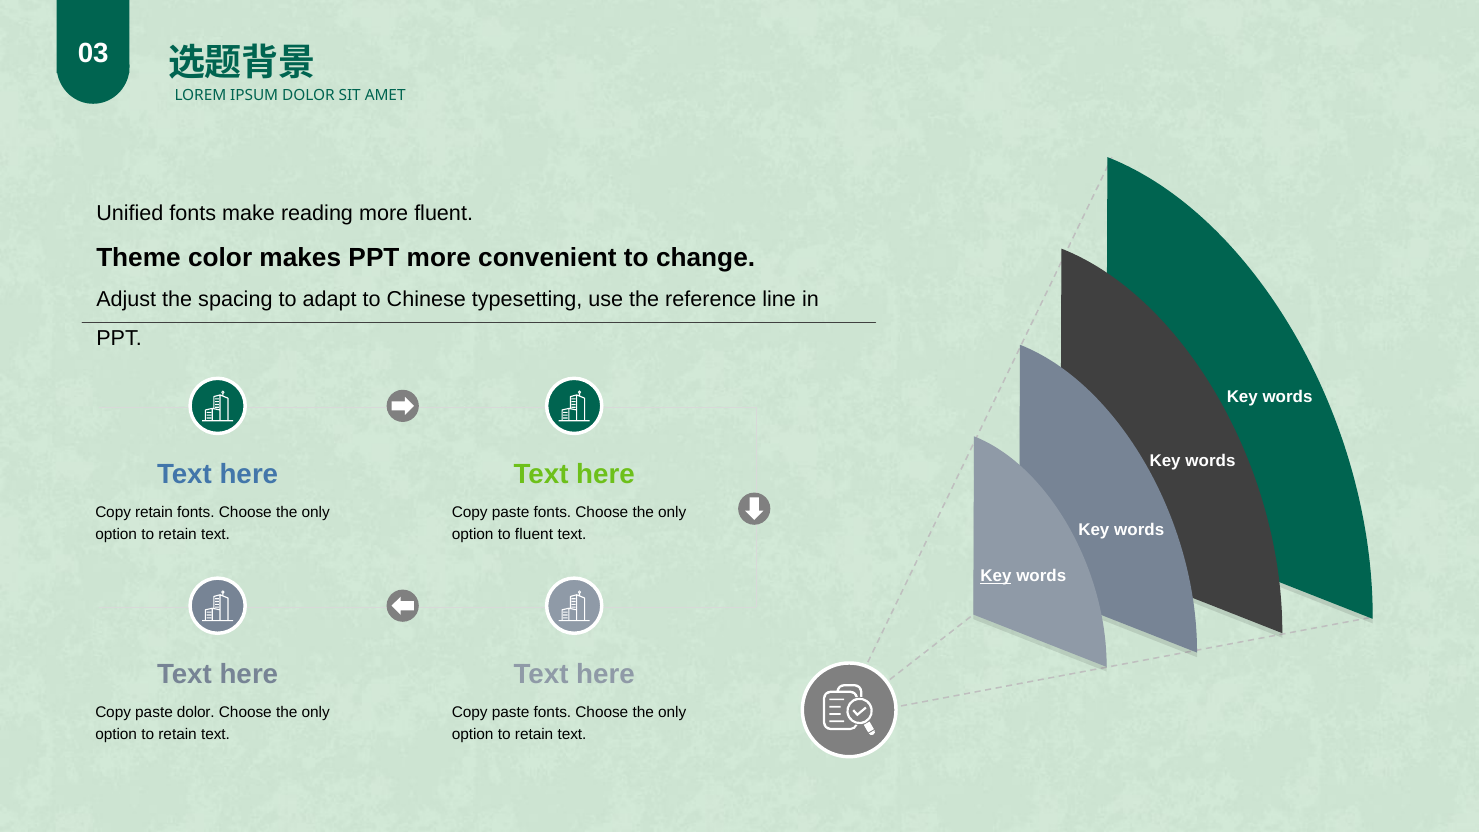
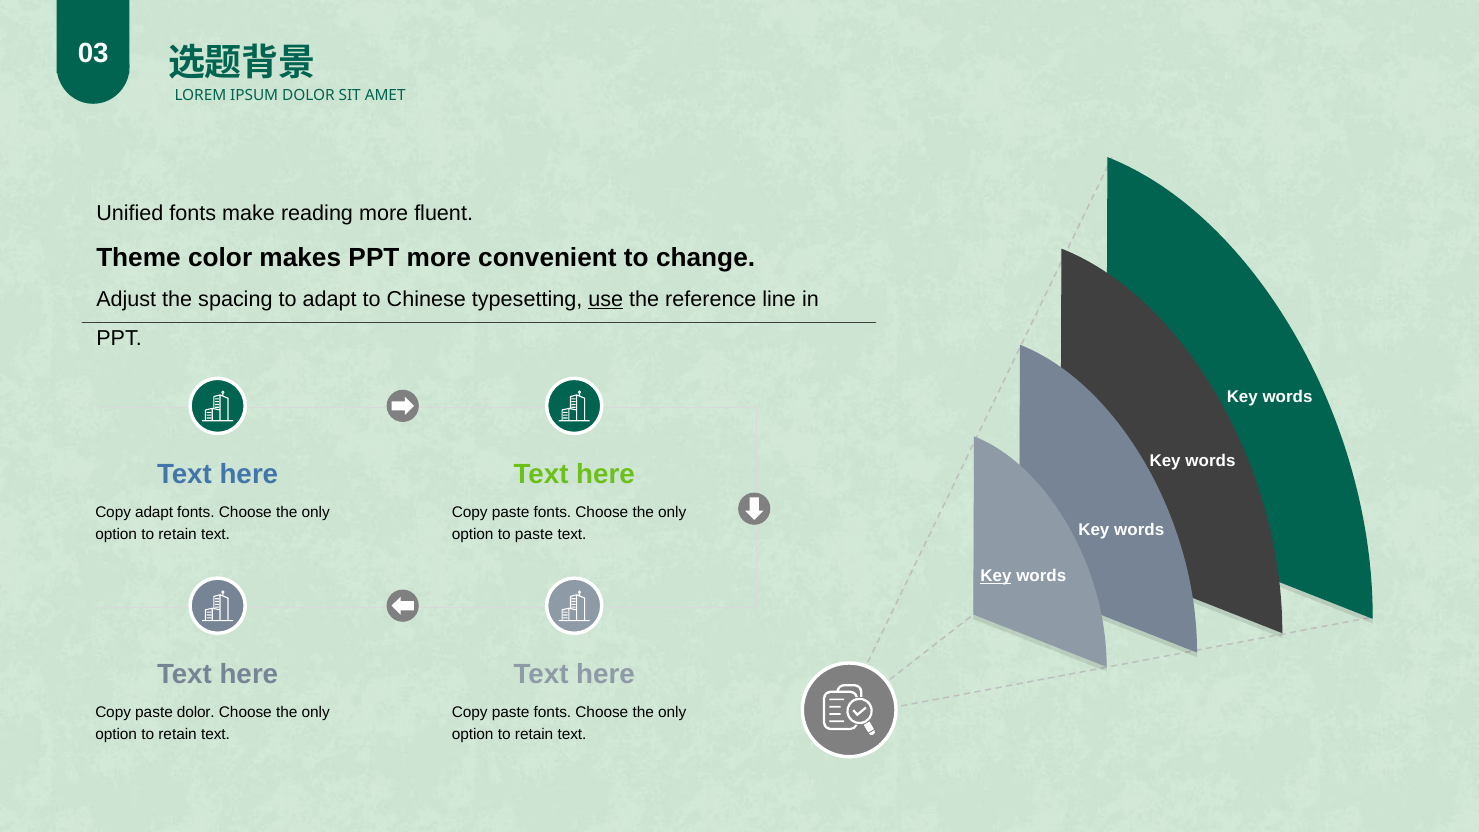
use underline: none -> present (606, 299)
Copy retain: retain -> adapt (154, 512)
to fluent: fluent -> paste (534, 534)
